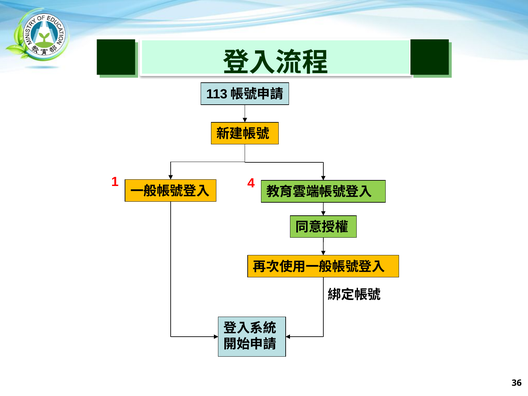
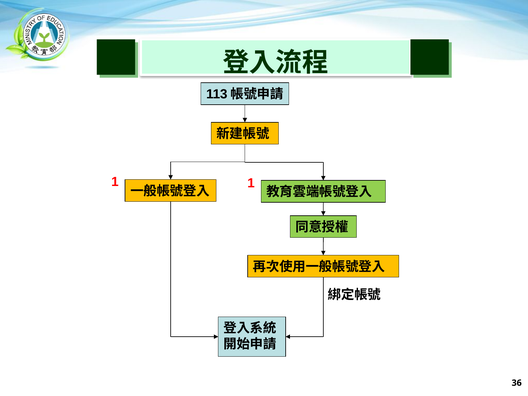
1 4: 4 -> 1 (251, 183)
